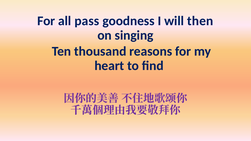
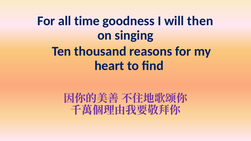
pass: pass -> time (87, 21)
